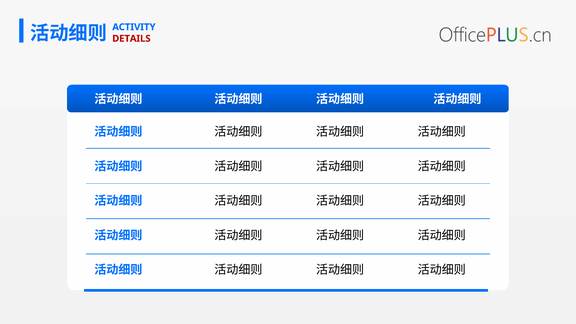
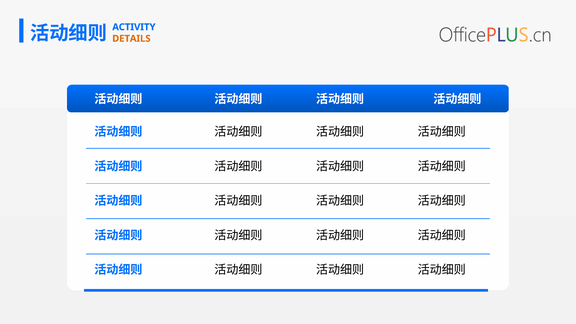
DETAILS colour: red -> orange (131, 39)
